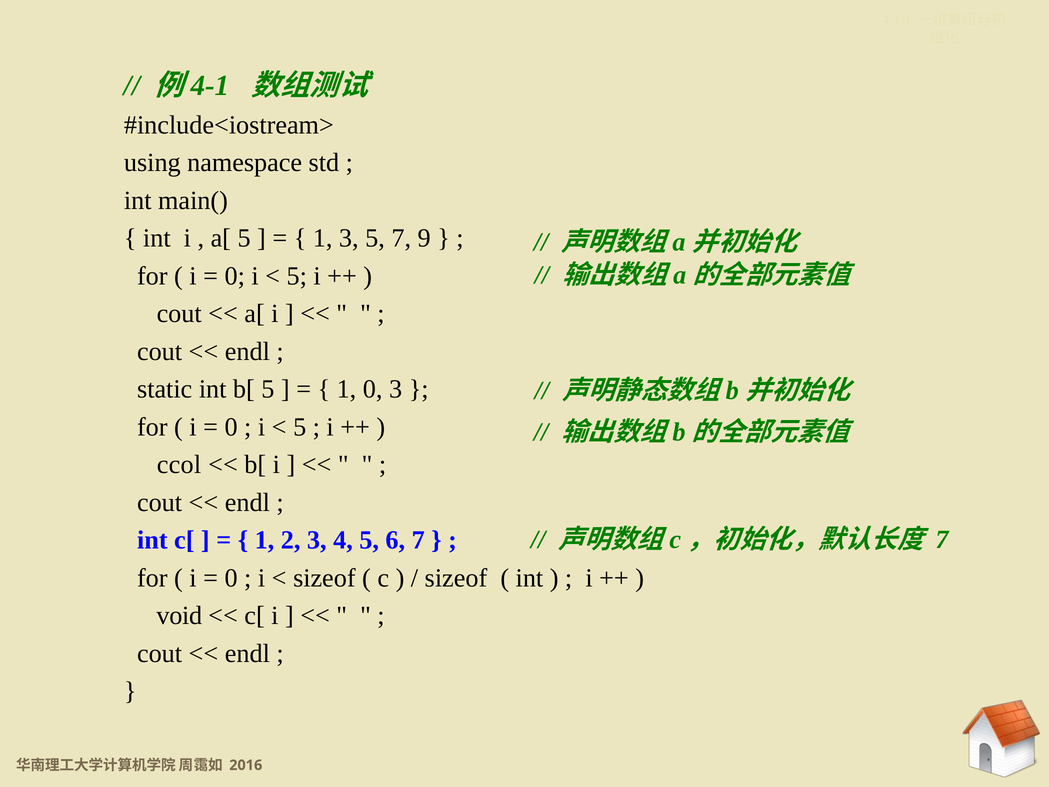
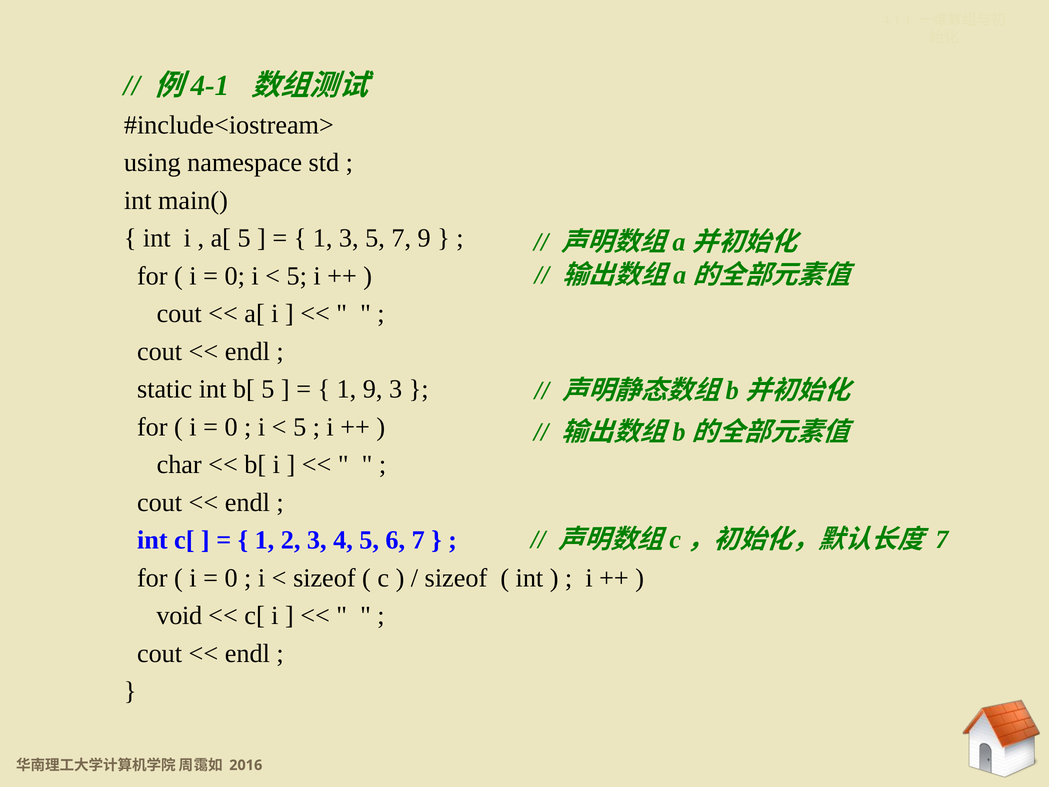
1 0: 0 -> 9 (373, 389)
ccol: ccol -> char (179, 465)
